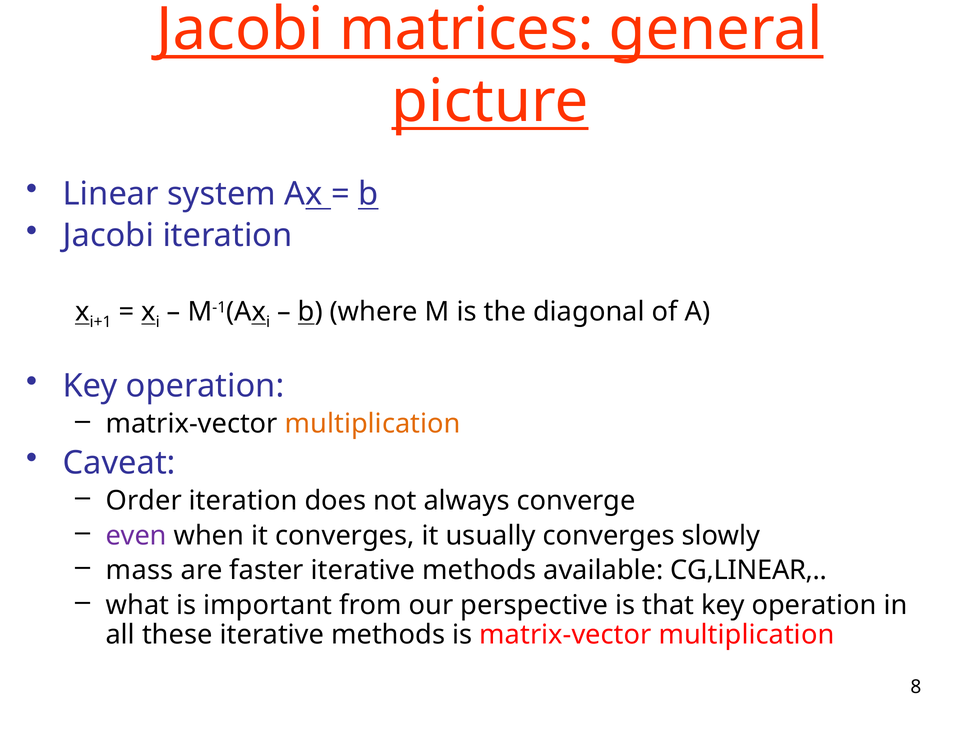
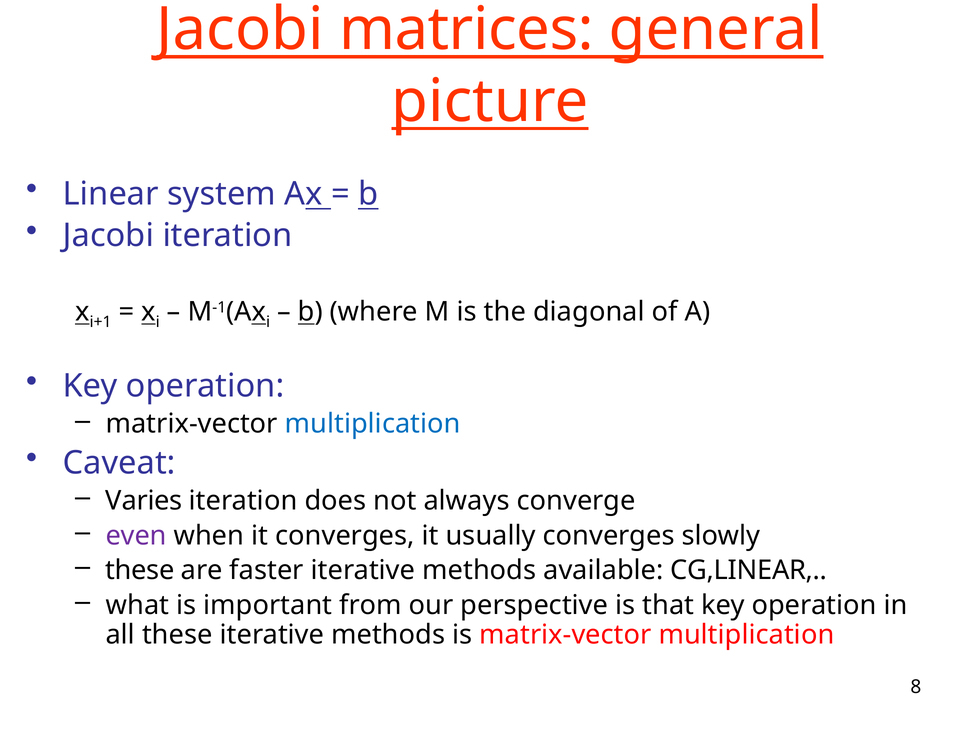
multiplication colour: orange -> blue (373, 424)
Order: Order -> Varies (144, 501)
mass: mass -> these (140, 570)
